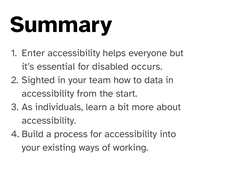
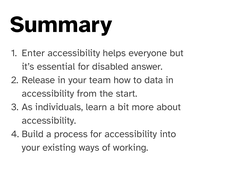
occurs: occurs -> answer (147, 66)
Sighted: Sighted -> Release (38, 80)
